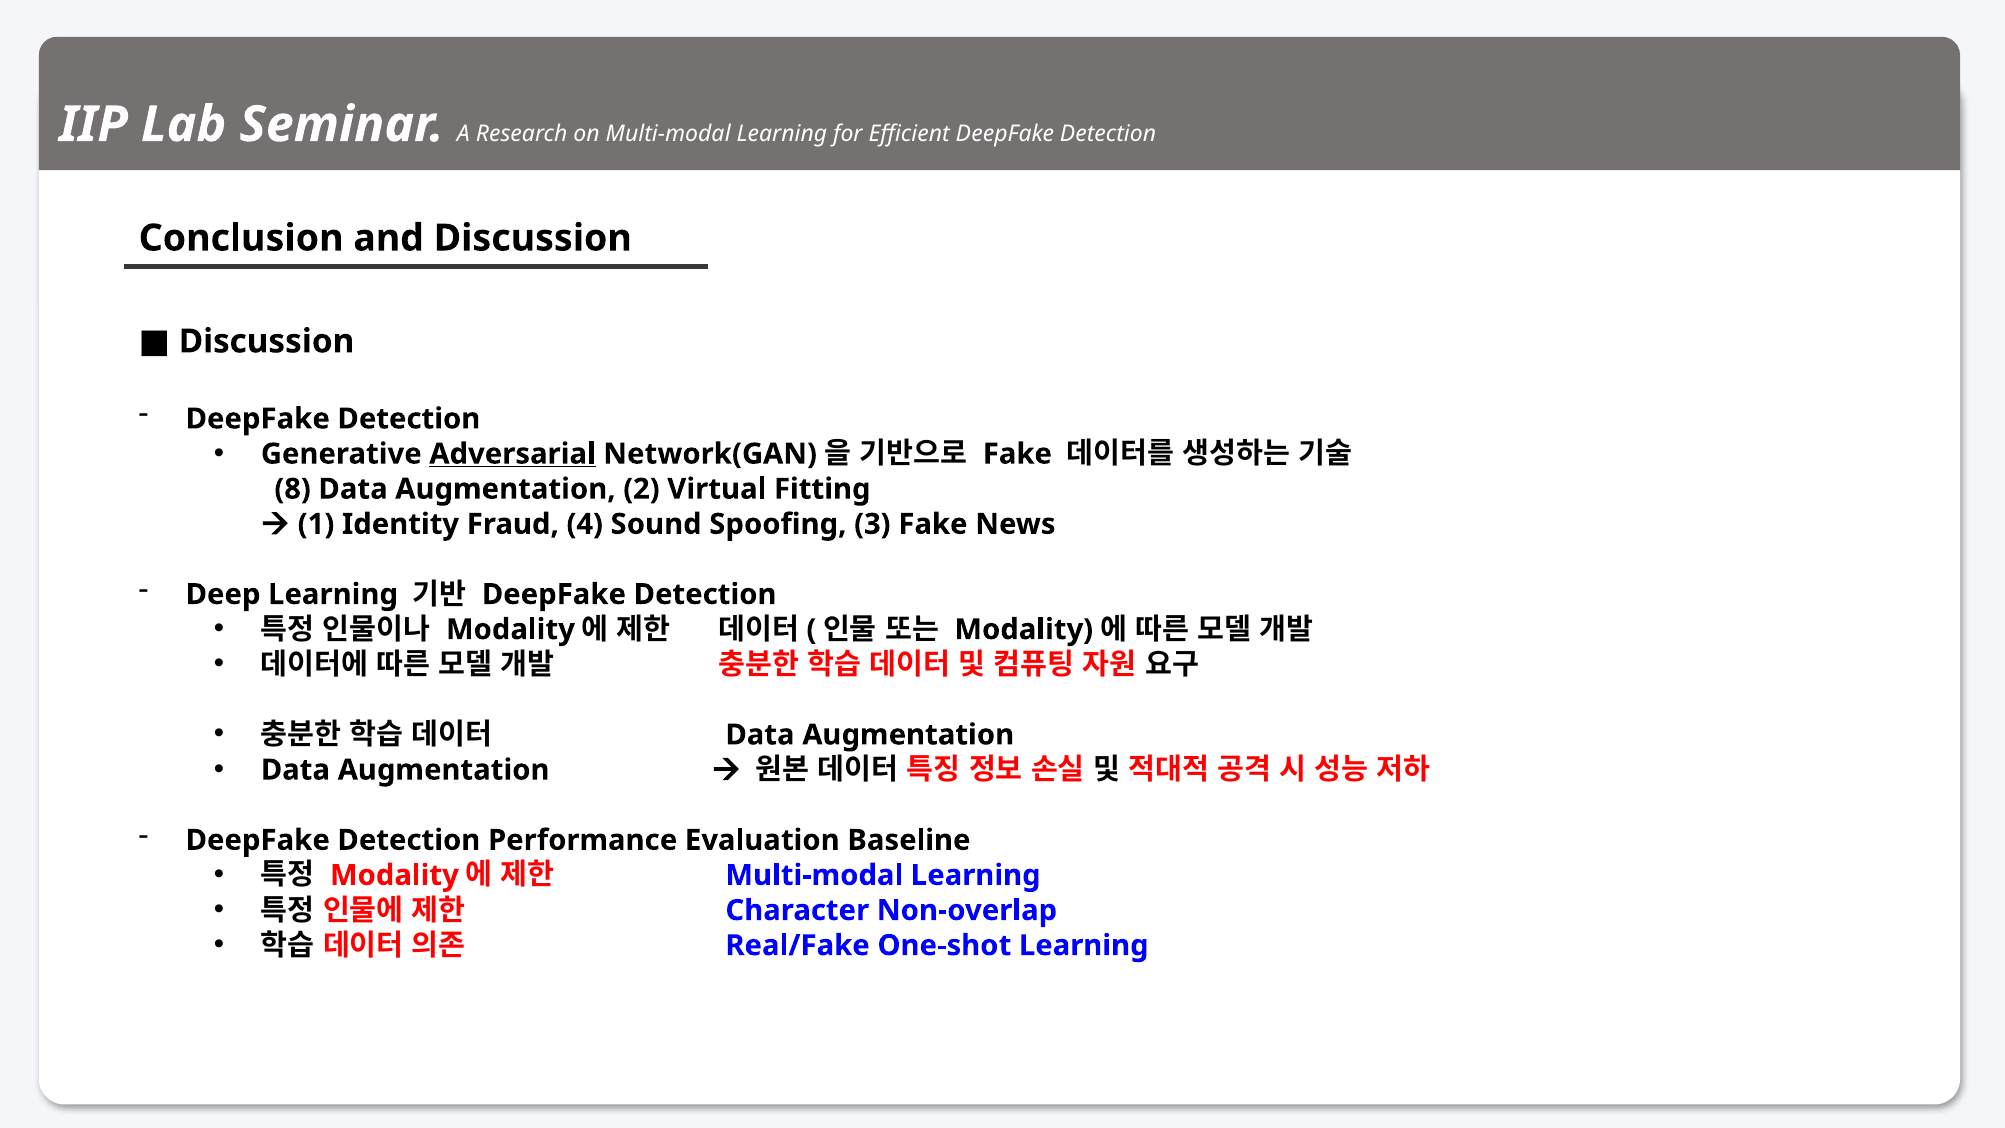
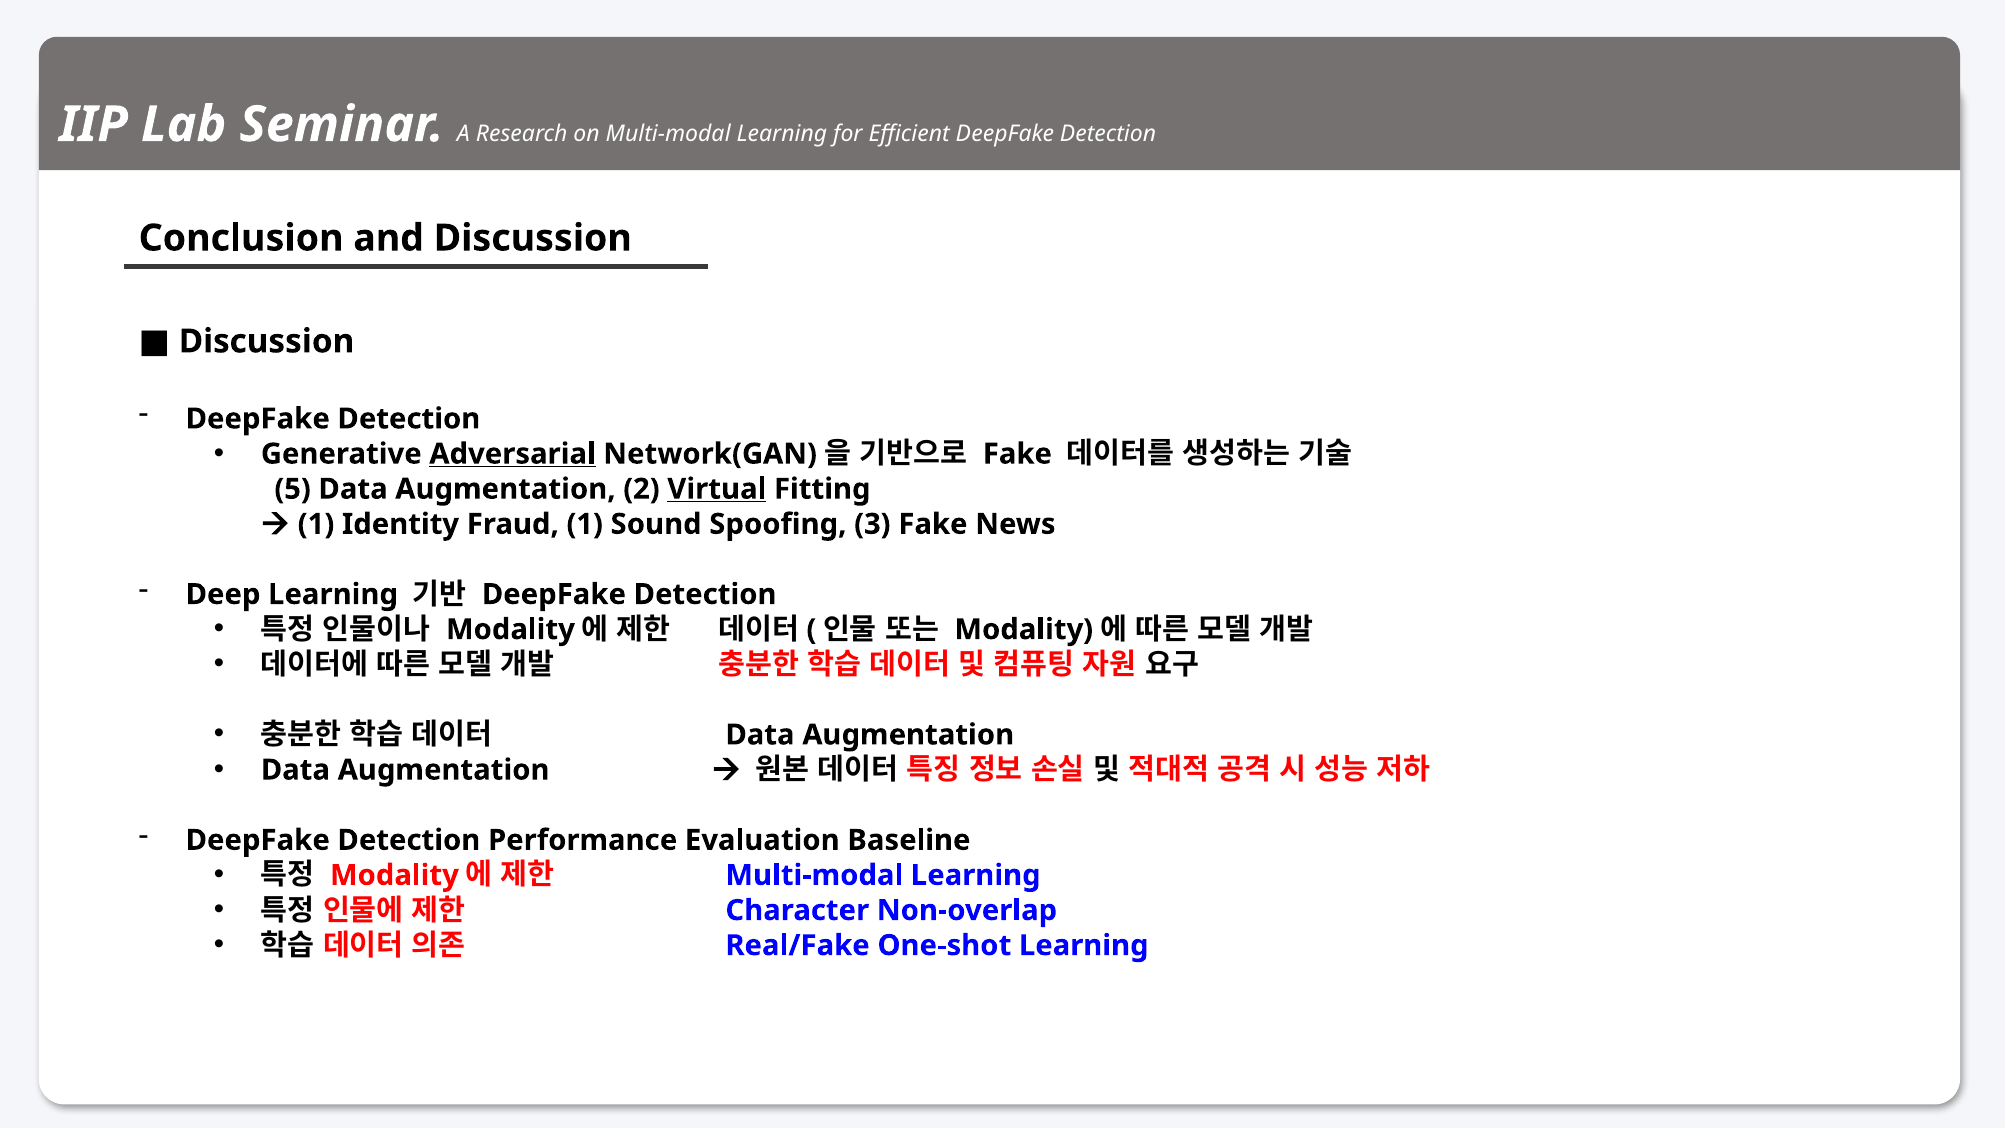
8: 8 -> 5 (293, 489)
Virtual underline: none -> present (717, 489)
Fraud 4: 4 -> 1 (585, 524)
